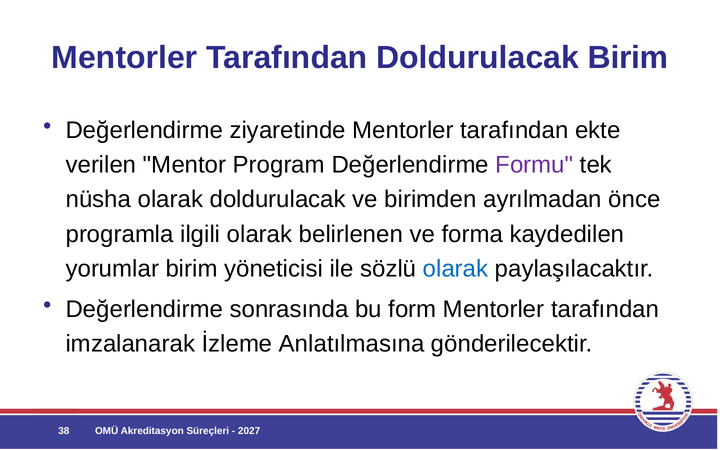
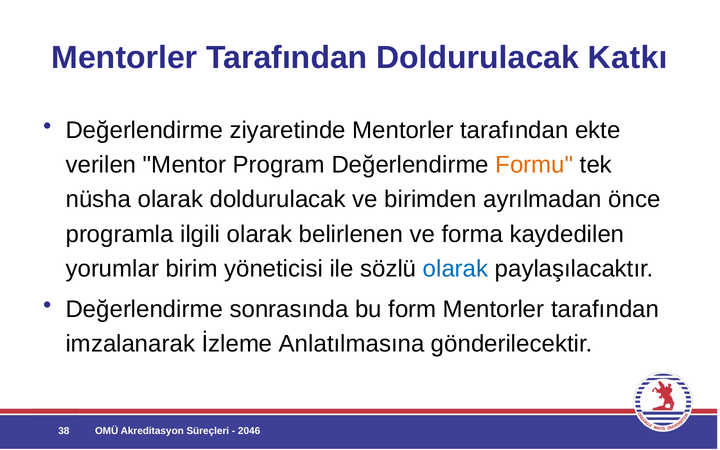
Doldurulacak Birim: Birim -> Katkı (628, 58)
Formu colour: purple -> orange (534, 165)
2027: 2027 -> 2046 (249, 431)
